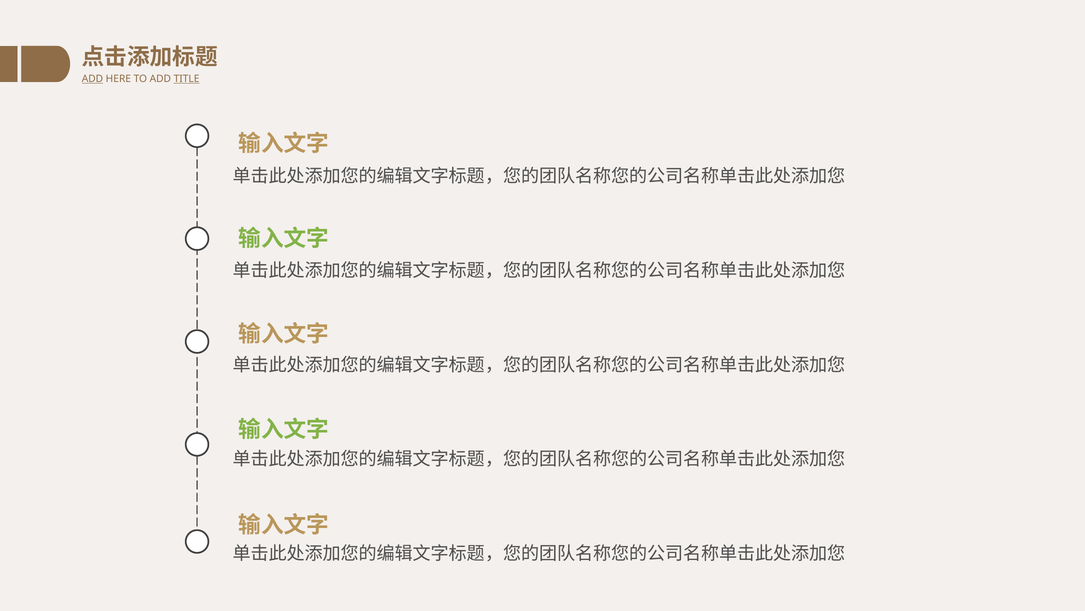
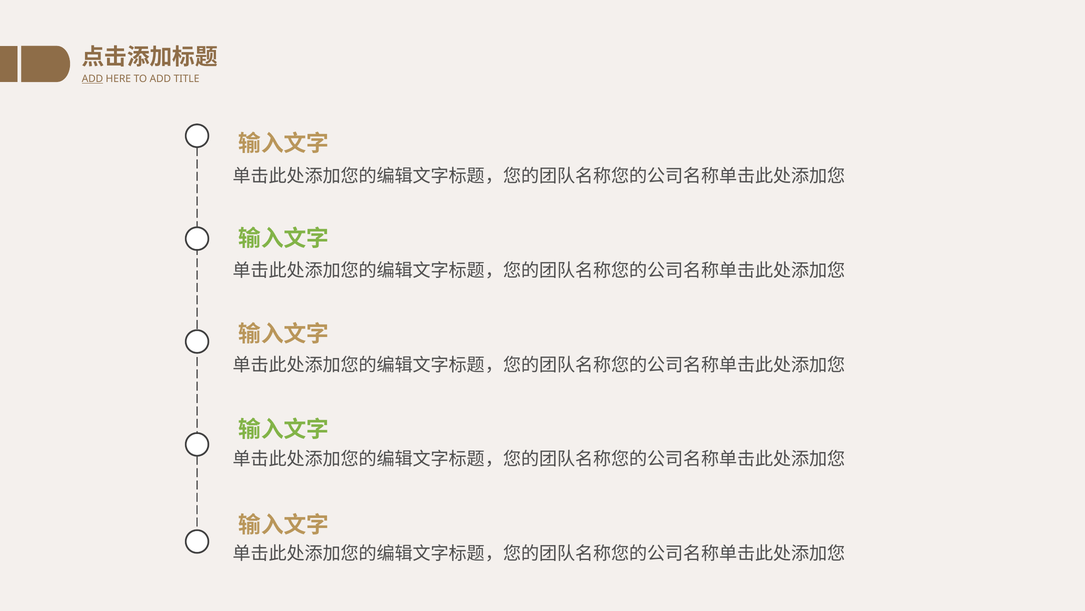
TITLE underline: present -> none (187, 79)
